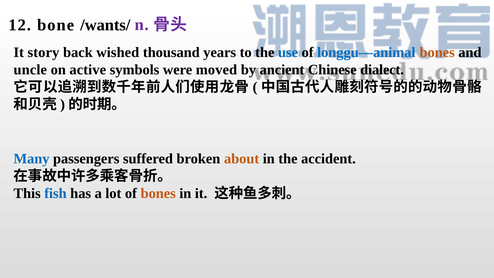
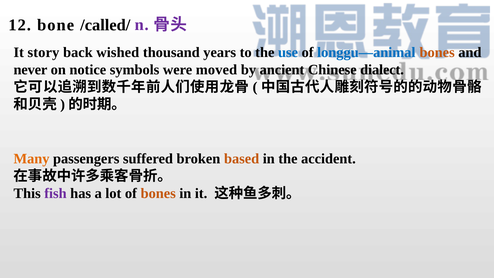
/wants/: /wants/ -> /called/ (105, 25)
uncle: uncle -> never (30, 70)
active: active -> notice (88, 70)
Many colour: blue -> orange (32, 159)
about: about -> based (242, 159)
fish colour: blue -> purple (55, 193)
